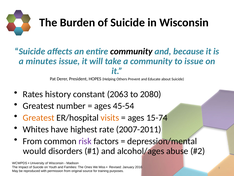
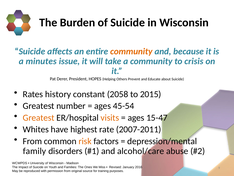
community colour: black -> orange (131, 51)
to issue: issue -> crisis (194, 61)
2063: 2063 -> 2058 (118, 94)
2080: 2080 -> 2015 (151, 94)
15-74: 15-74 -> 15-47 (157, 117)
risk colour: purple -> orange (85, 141)
would: would -> family (35, 151)
alcohol/ages: alcohol/ages -> alcohol/care (141, 151)
